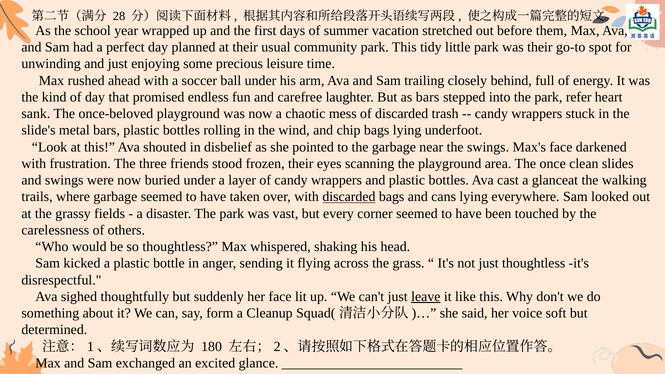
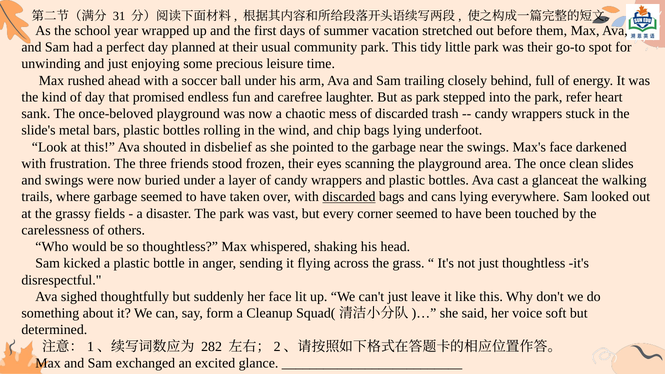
28: 28 -> 31 (119, 16)
as bars: bars -> park (428, 97)
leave underline: present -> none (426, 297)
180: 180 -> 282 (212, 347)
